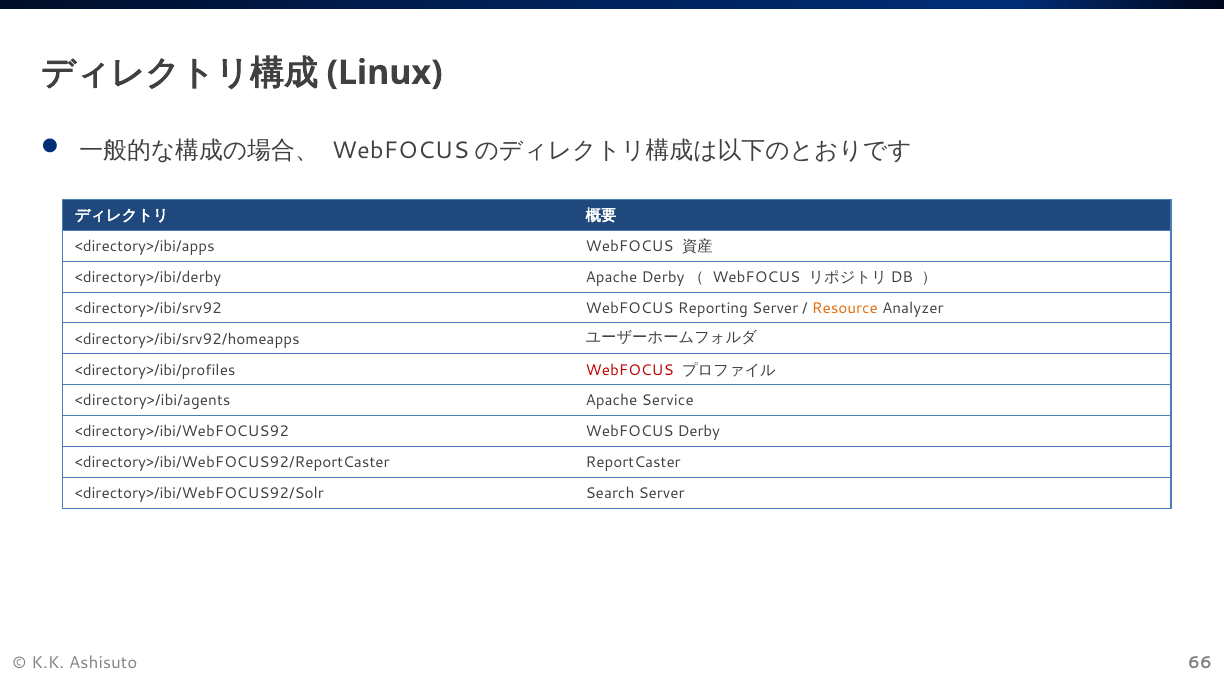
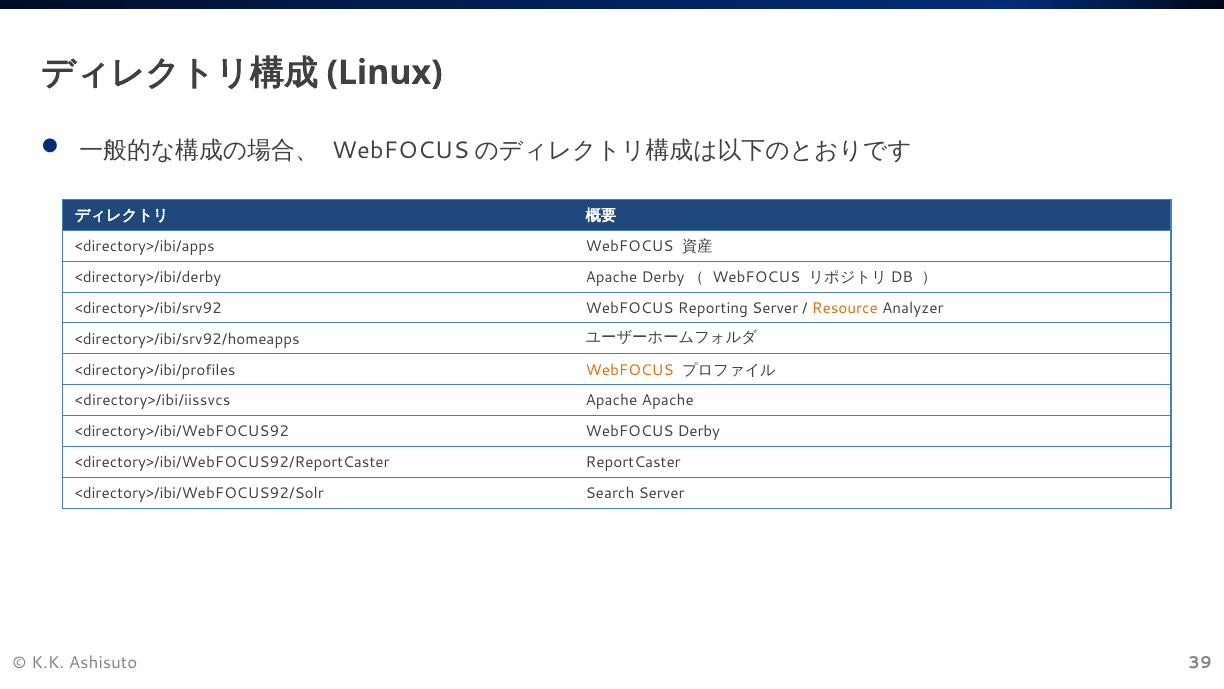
WebFOCUS colour: red -> orange (630, 370)
<directory>/ibi/agents: <directory>/ibi/agents -> <directory>/ibi/iissvcs (153, 401)
Apache Service: Service -> Apache (668, 401)
66: 66 -> 39 (1200, 662)
